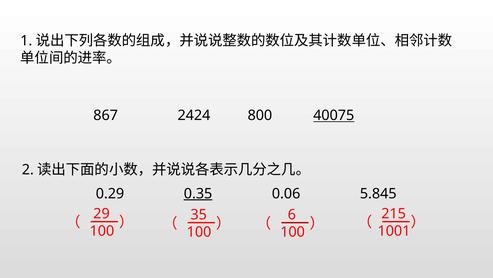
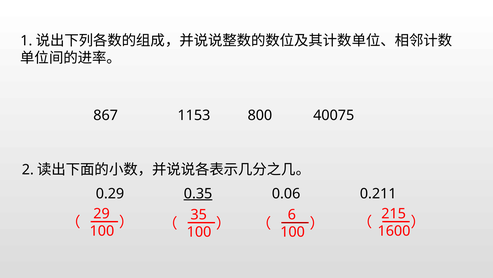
2424: 2424 -> 1153 (194, 115)
40075 underline: present -> none (334, 115)
5.845: 5.845 -> 0.211 (378, 193)
1001: 1001 -> 1600 (394, 231)
